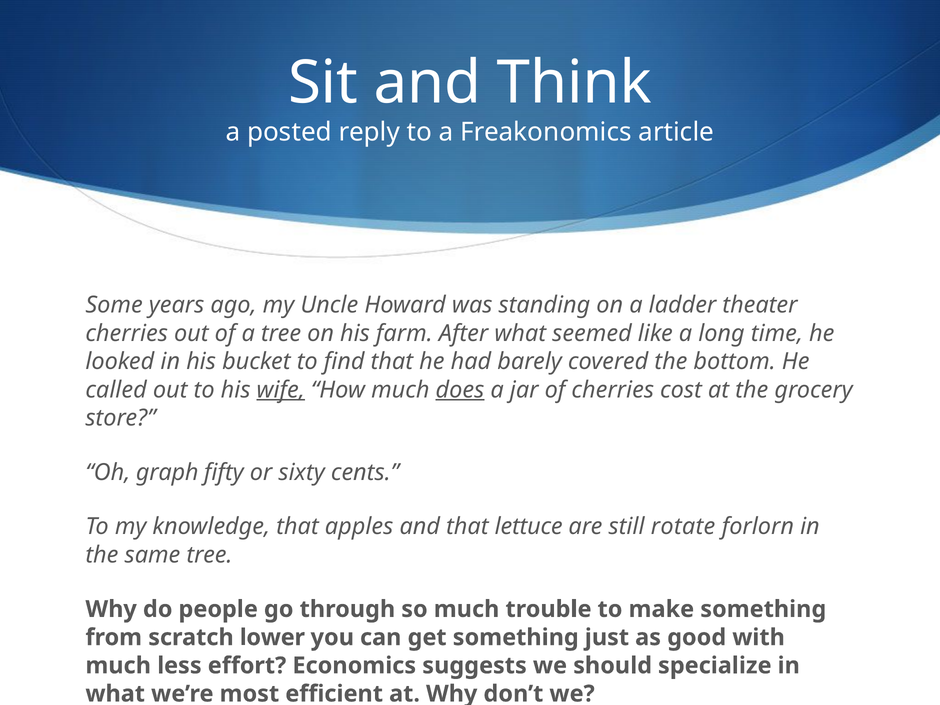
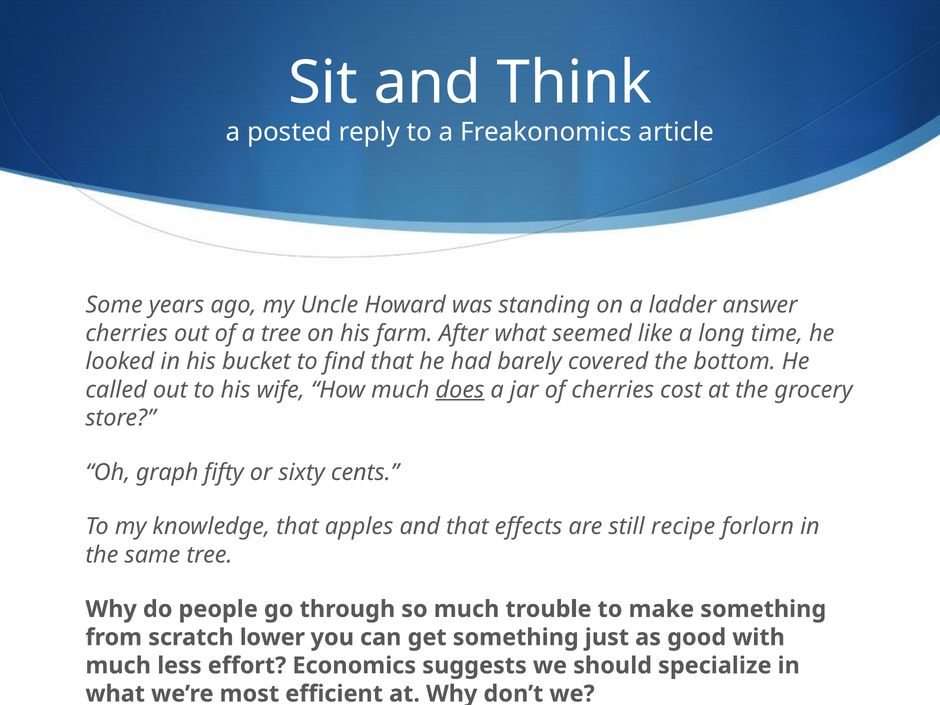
theater: theater -> answer (760, 305)
wife underline: present -> none (281, 390)
lettuce: lettuce -> effects (529, 527)
rotate: rotate -> recipe (683, 527)
